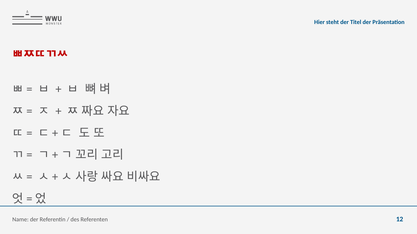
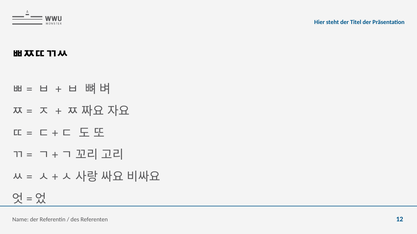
ㅃㅉㄸㄲㅆ colour: red -> black (40, 54)
